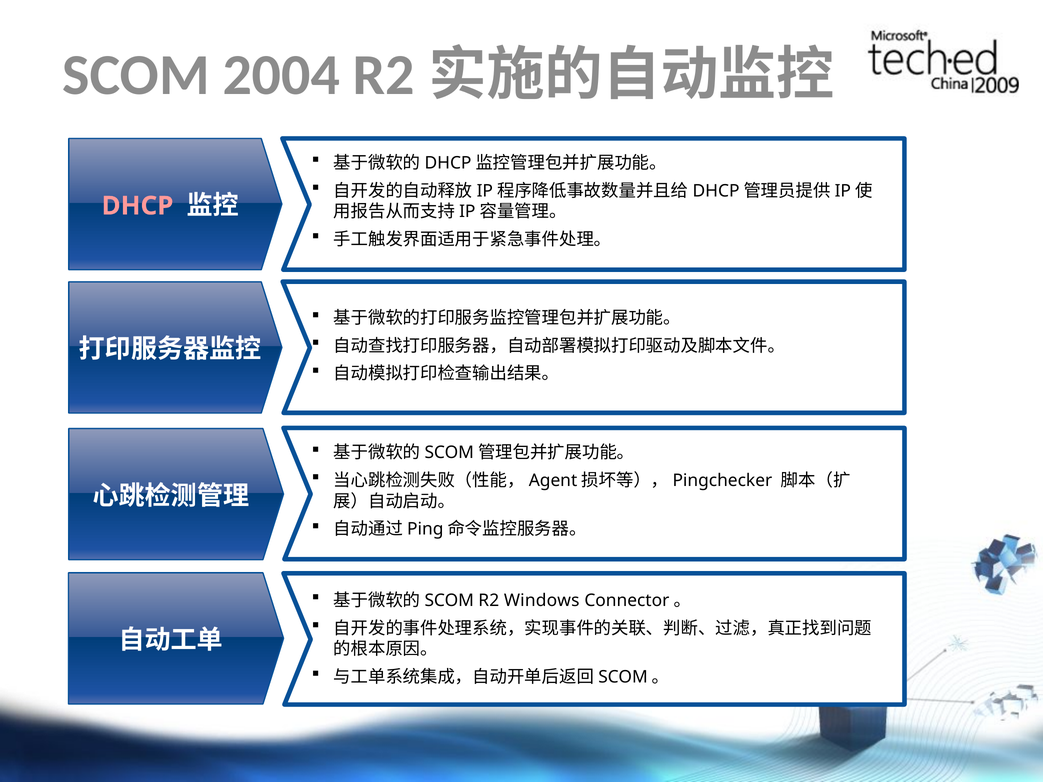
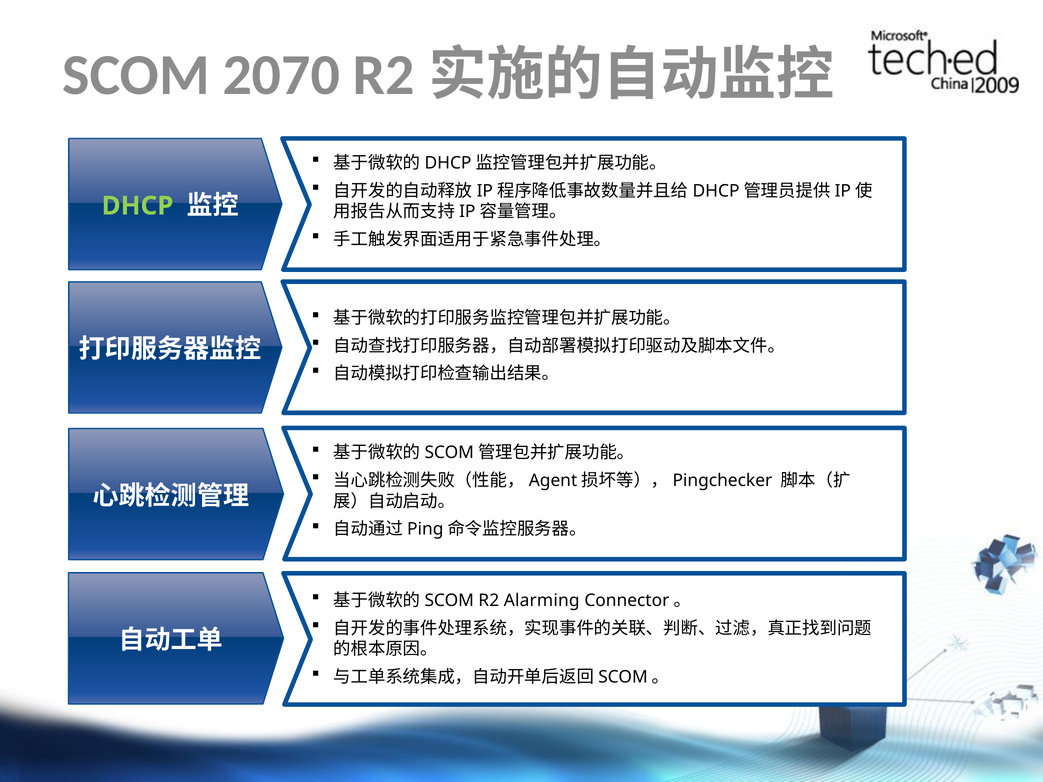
2004: 2004 -> 2070 (281, 75)
DHCP colour: pink -> light green (137, 206)
Windows: Windows -> Alarming (542, 601)
